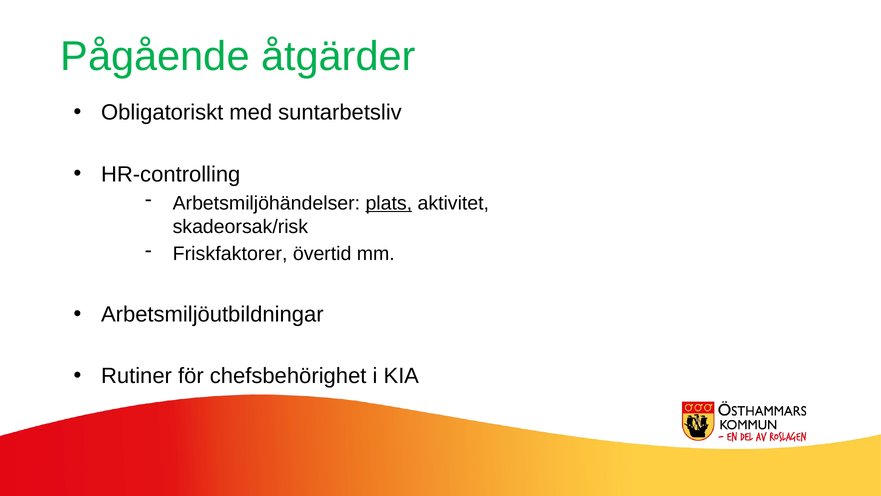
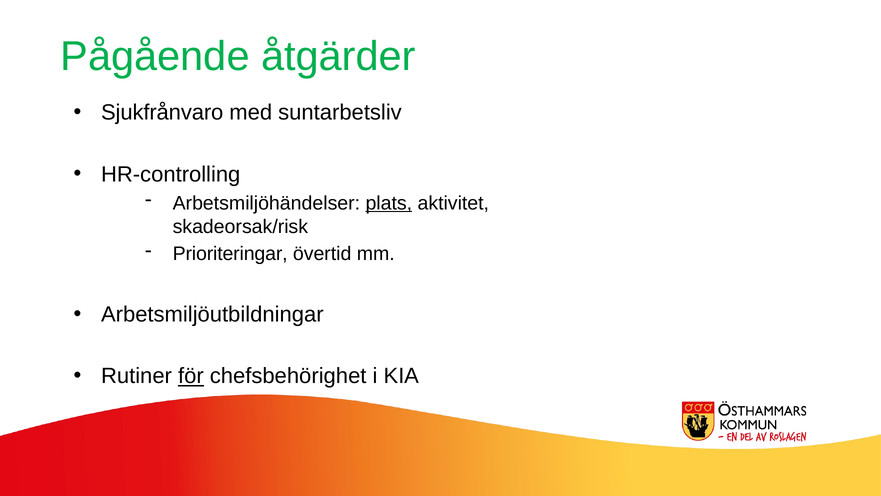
Obligatoriskt: Obligatoriskt -> Sjukfrånvaro (162, 113)
Friskfaktorer: Friskfaktorer -> Prioriteringar (230, 254)
för underline: none -> present (191, 376)
